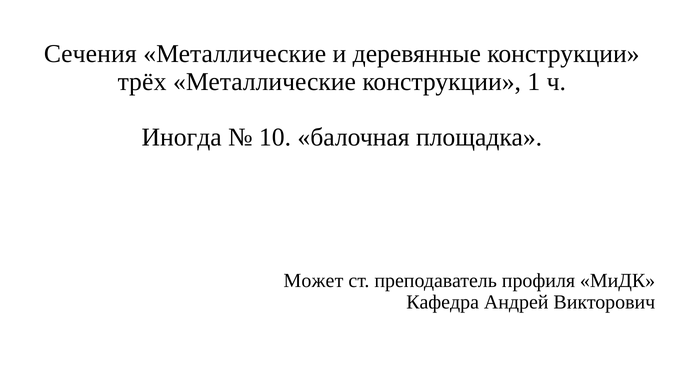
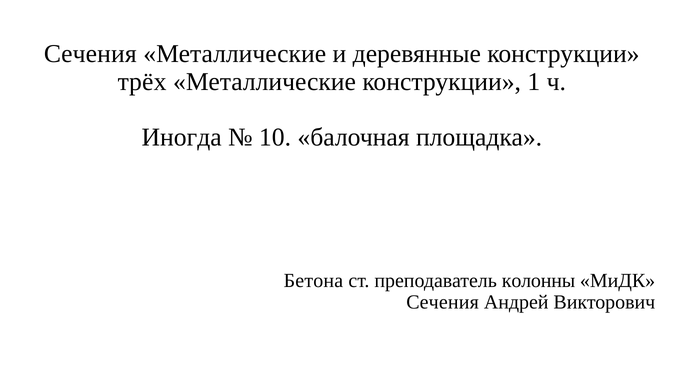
Может: Может -> Бетона (313, 280)
профиля: профиля -> колонны (539, 280)
Кафедра: Кафедра -> Сечения (443, 302)
